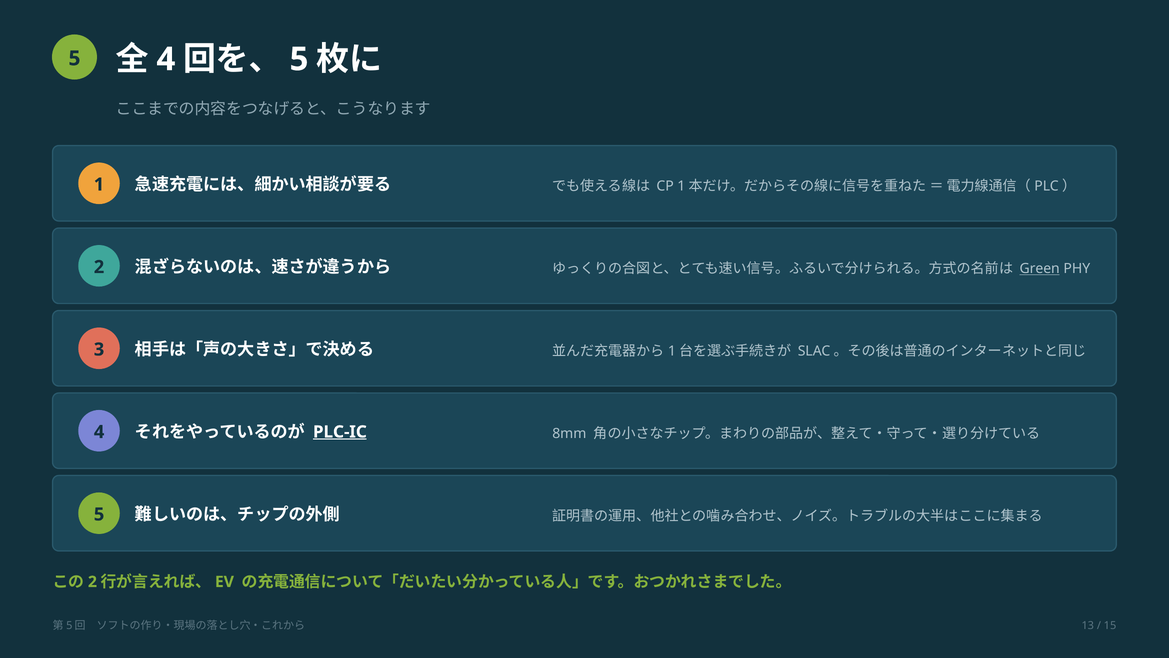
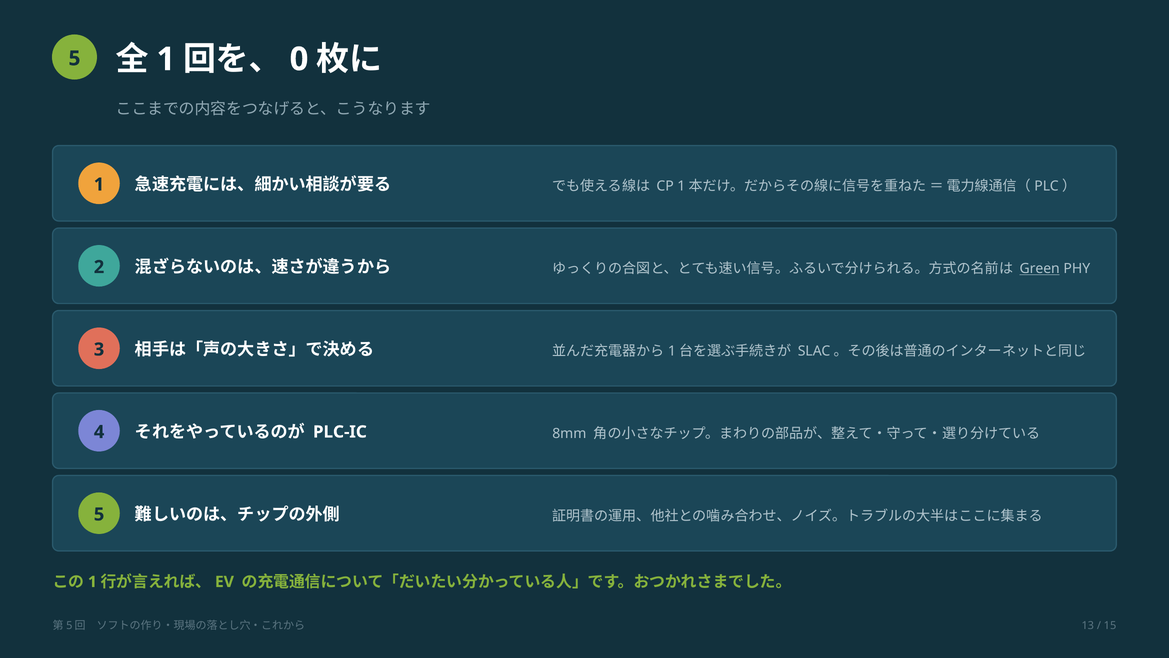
4: 4 -> 1 (166, 59)
5: 5 -> 0 (299, 59)
PLC-IC underline: present -> none (340, 432)
2: 2 -> 1 (92, 581)
